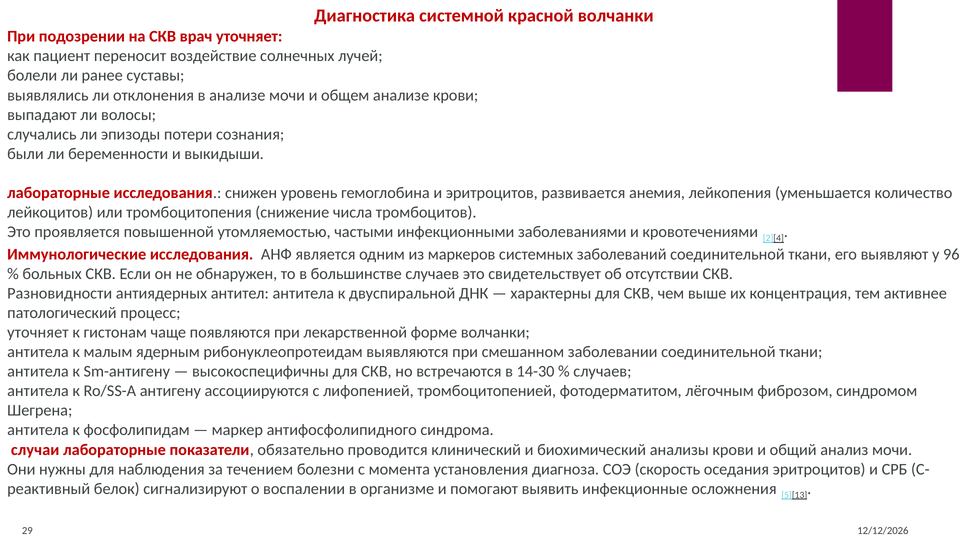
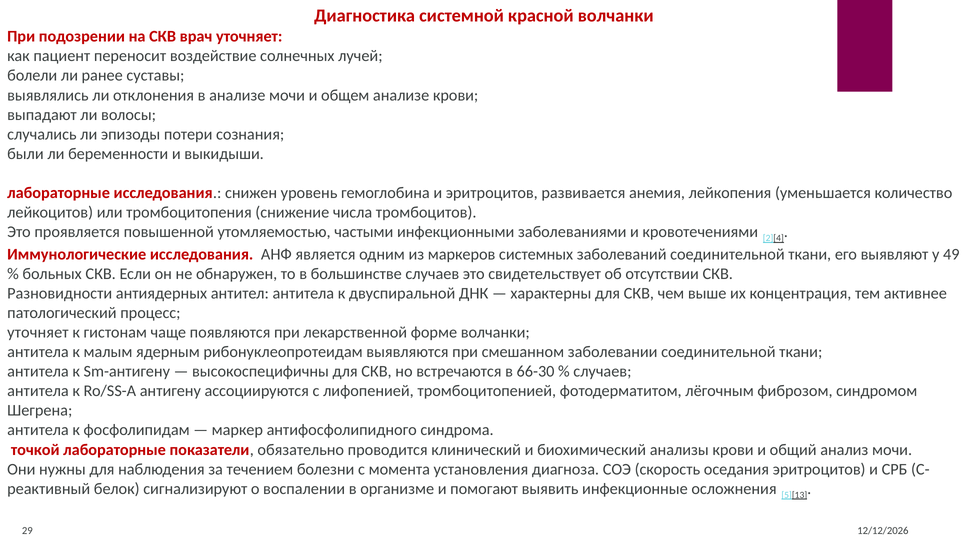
96: 96 -> 49 (951, 254)
14-30: 14-30 -> 66-30 (536, 372)
случаи: случаи -> точкой (35, 450)
